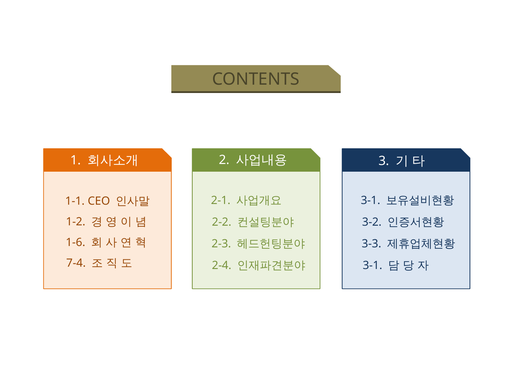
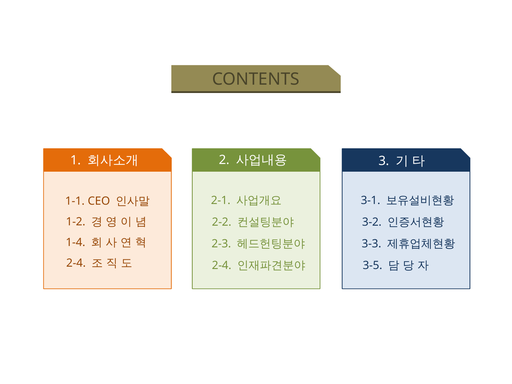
1-6: 1-6 -> 1-4 (75, 242)
7-4: 7-4 -> 2-4 (76, 263)
3-1: 3-1 -> 3-5 (372, 265)
